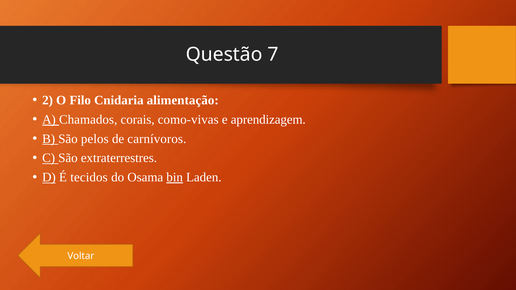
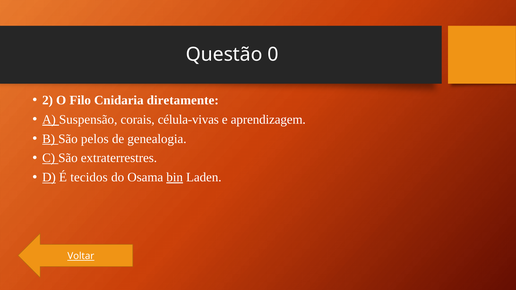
7: 7 -> 0 (273, 55)
alimentação: alimentação -> diretamente (183, 100)
Chamados: Chamados -> Suspensão (88, 120)
como-vivas: como-vivas -> célula-vivas (188, 120)
carnívoros: carnívoros -> genealogia (157, 139)
Voltar underline: none -> present (81, 256)
